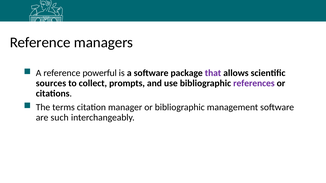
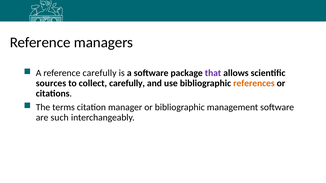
reference powerful: powerful -> carefully (100, 73)
collect prompts: prompts -> carefully (127, 83)
references colour: purple -> orange (254, 83)
